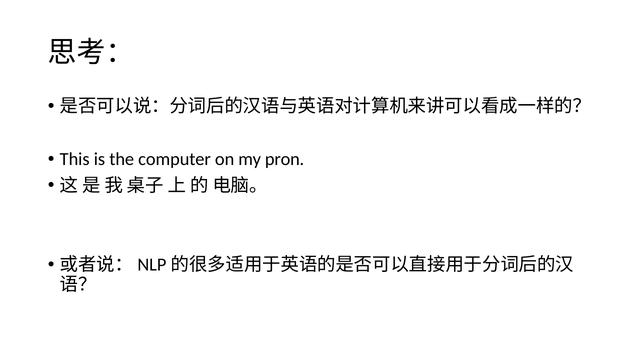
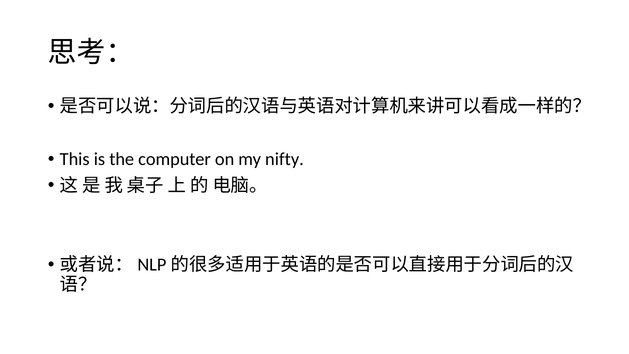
pron: pron -> nifty (284, 159)
